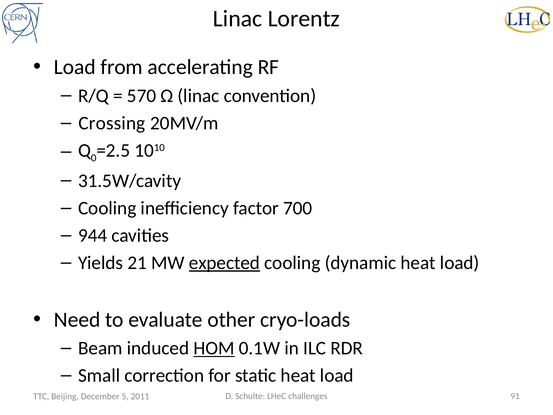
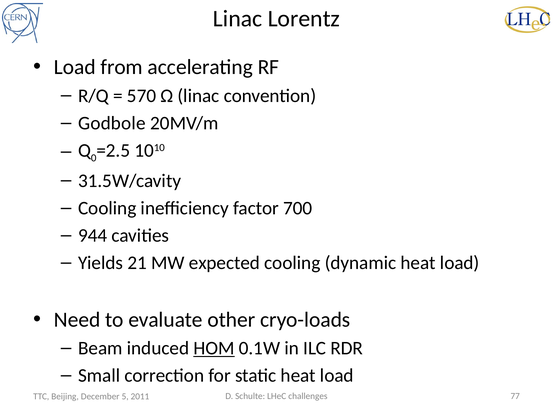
Crossing: Crossing -> Godbole (112, 123)
expected underline: present -> none (224, 263)
91: 91 -> 77 (515, 396)
